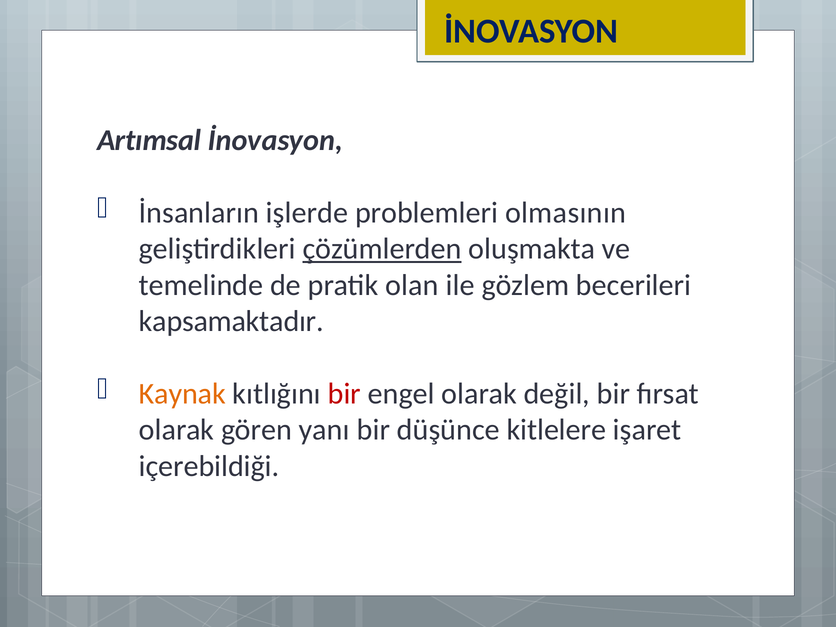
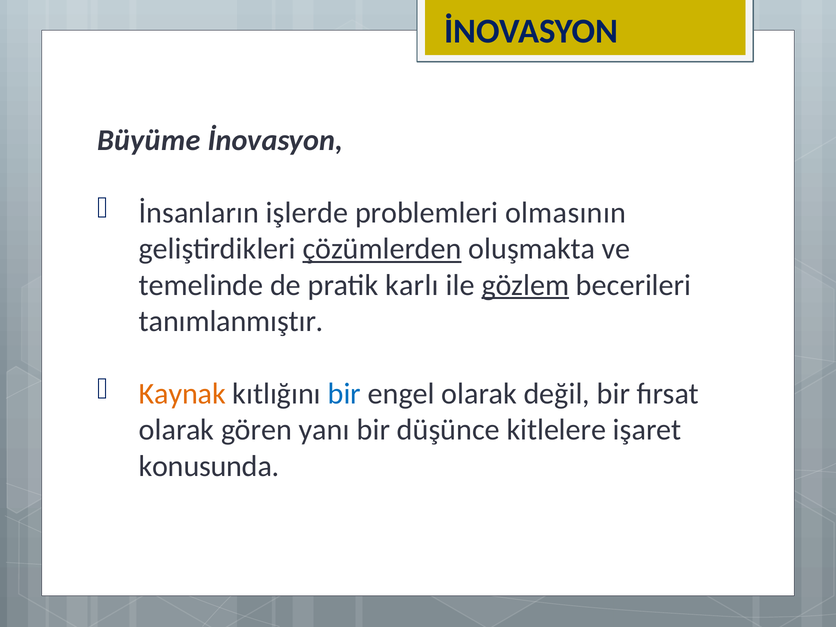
Artımsal: Artımsal -> Büyüme (149, 140)
olan: olan -> karlı (412, 285)
gözlem underline: none -> present (525, 285)
kapsamaktadır: kapsamaktadır -> tanımlanmıştır (231, 321)
bir colour: red -> blue (344, 394)
içerebildiği: içerebildiği -> konusunda (209, 466)
